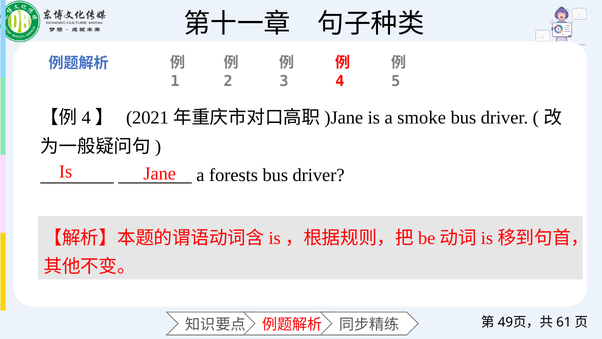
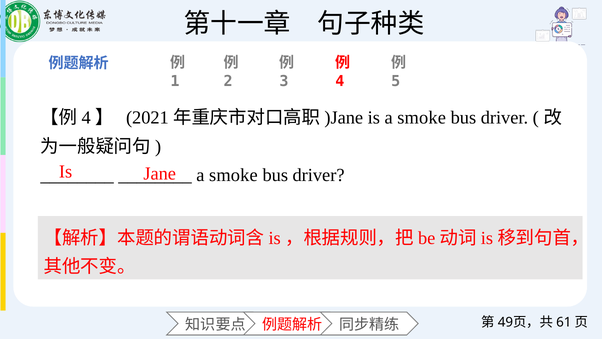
forests: forests -> smoke (233, 175)
